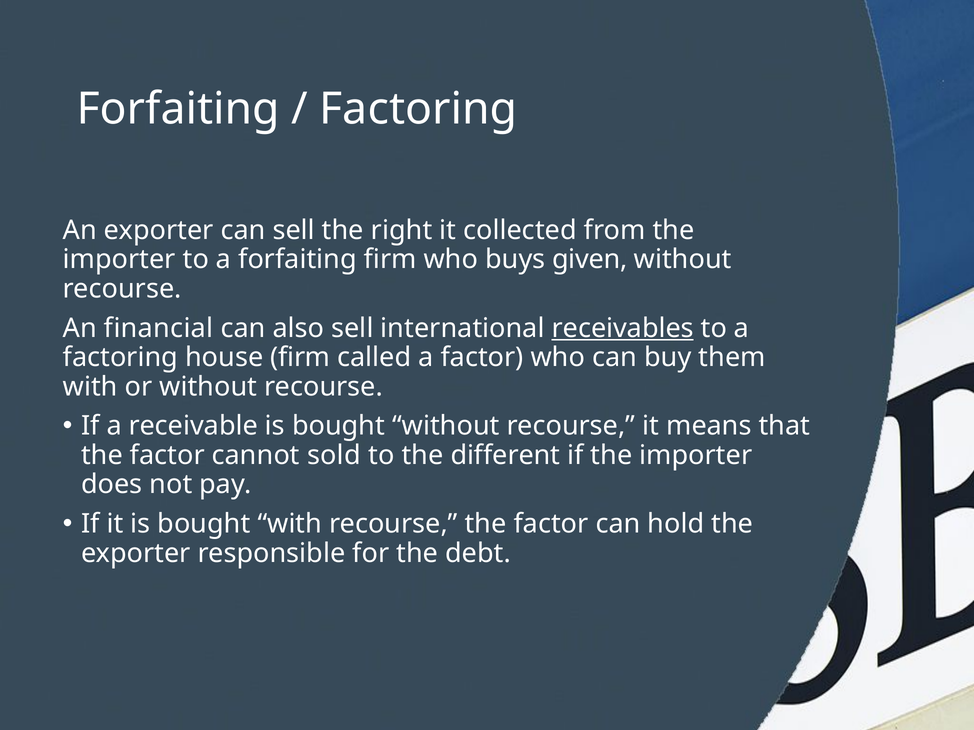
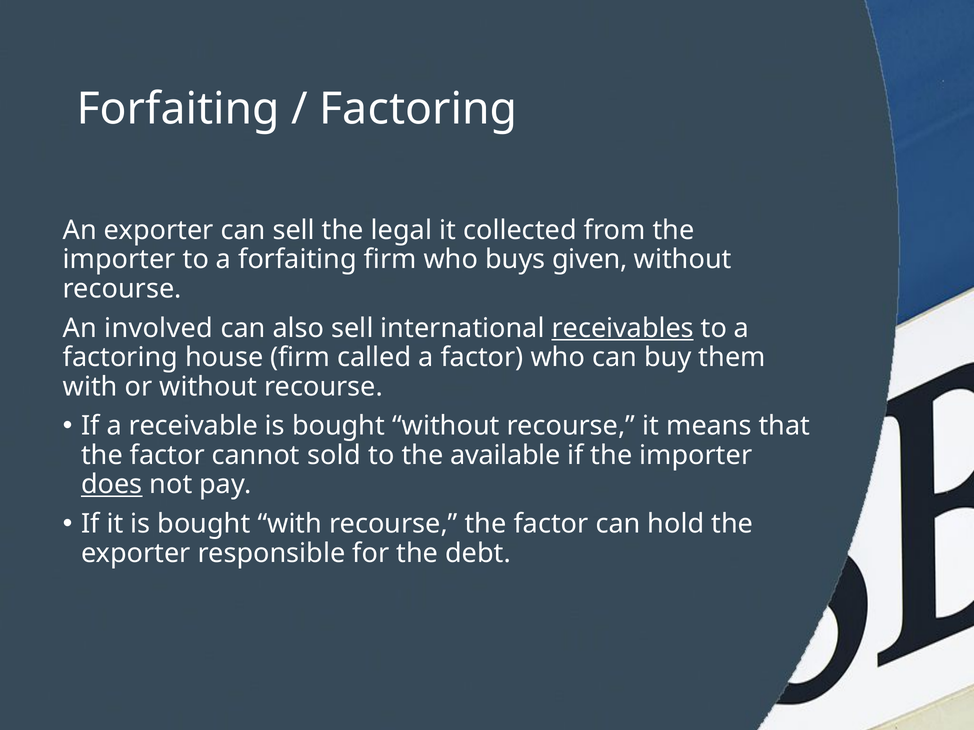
right: right -> legal (402, 230)
financial: financial -> involved (159, 328)
different: different -> available (505, 456)
does underline: none -> present (112, 485)
